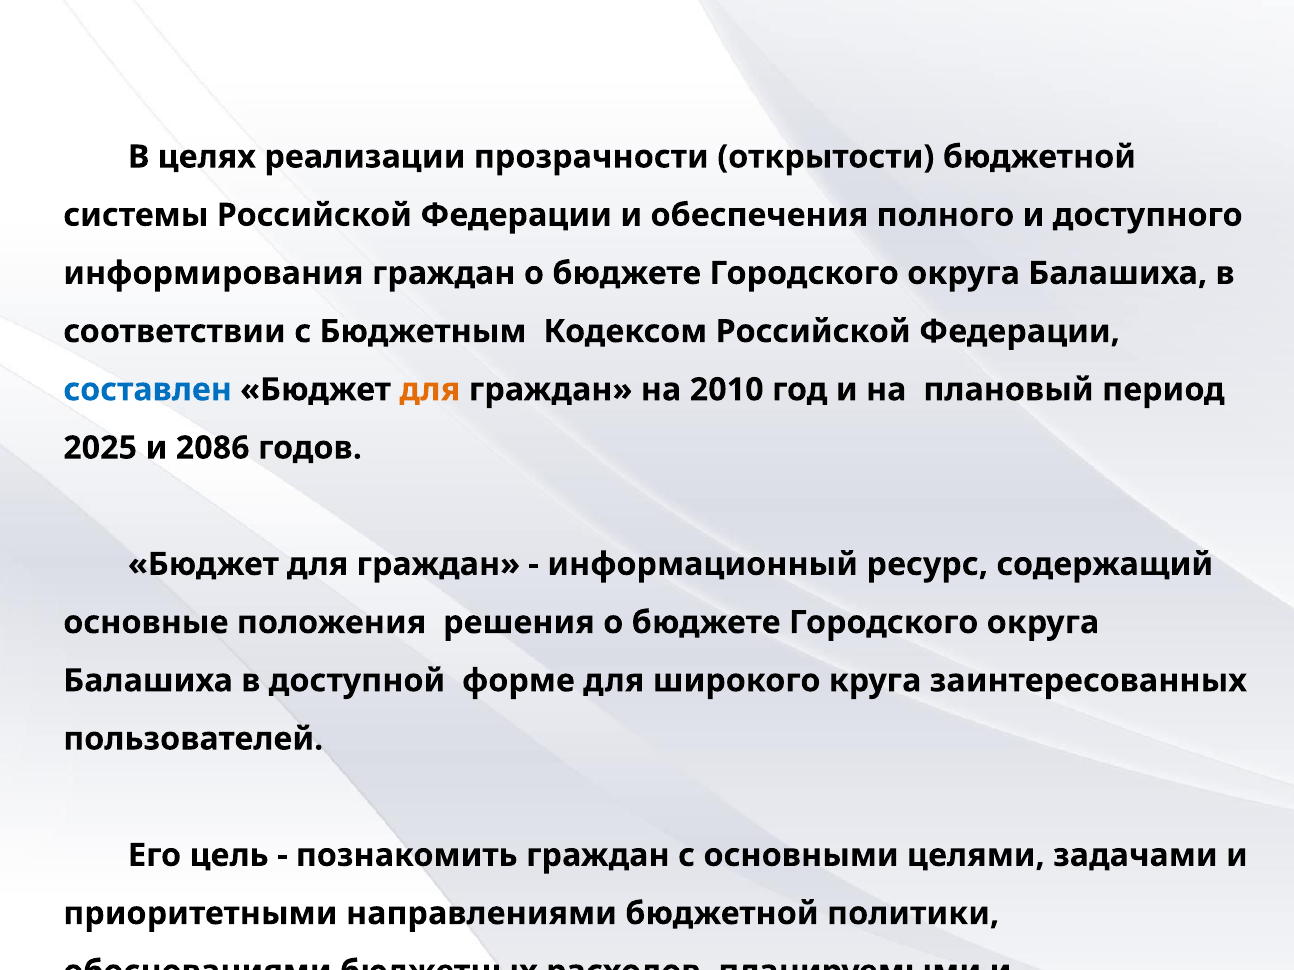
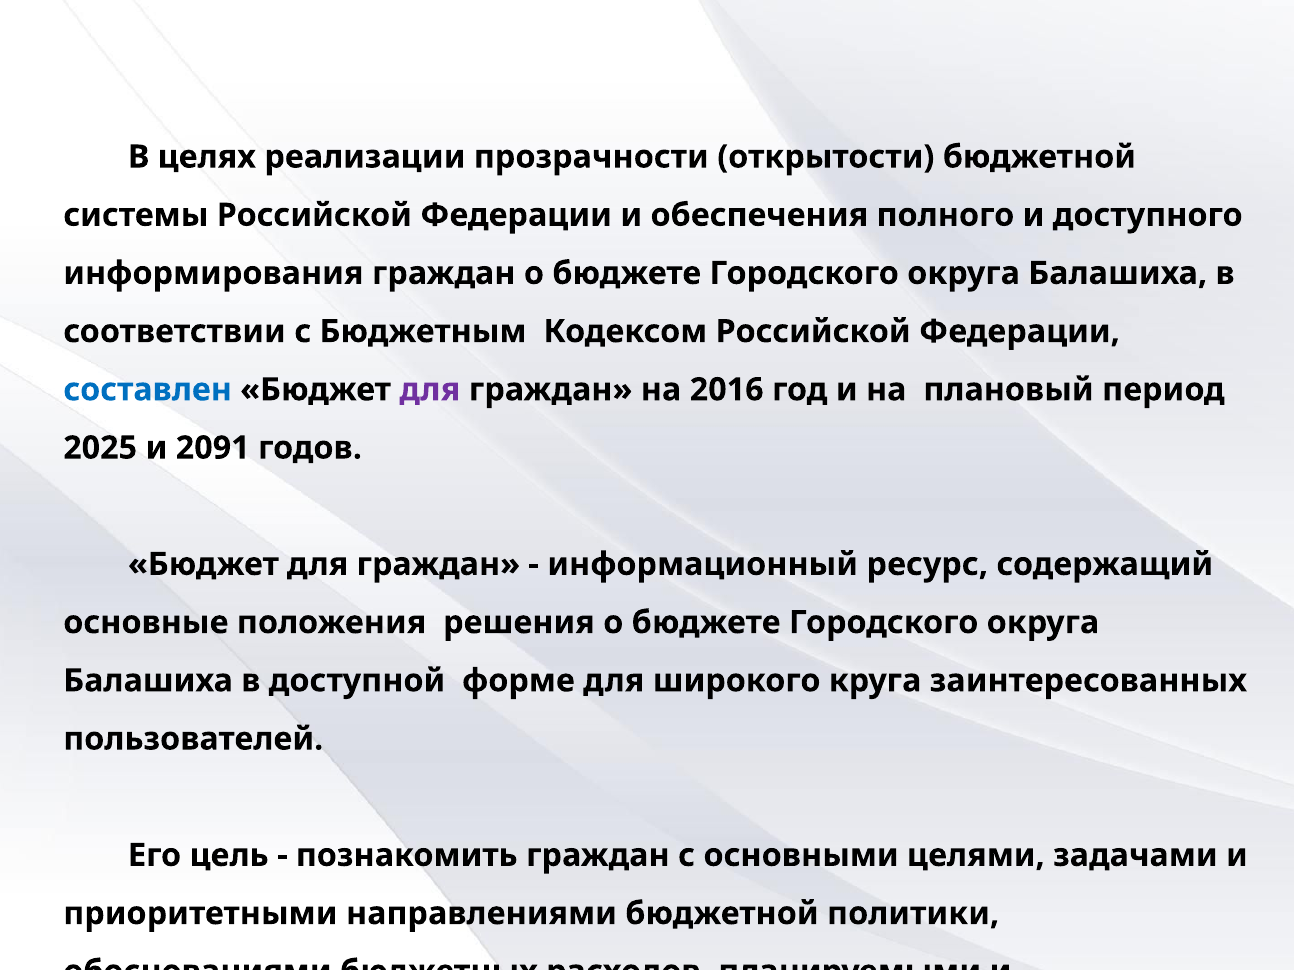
для colour: orange -> purple (430, 390)
2010: 2010 -> 2016 (727, 390)
2086: 2086 -> 2091 (213, 448)
